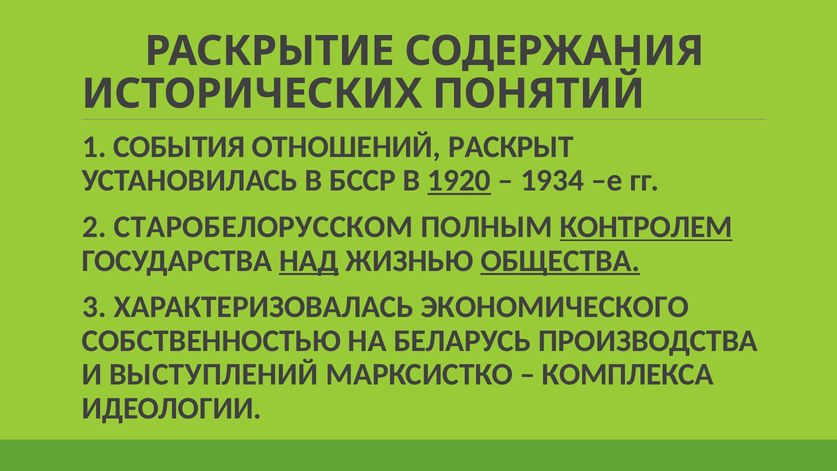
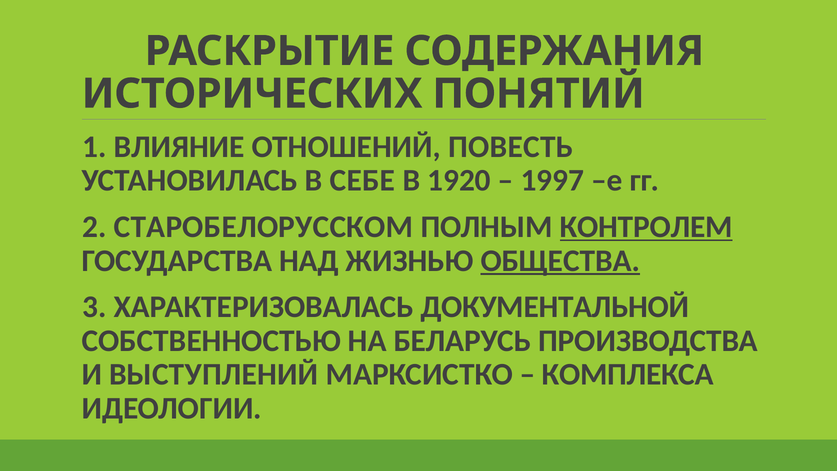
СОБЫТИЯ: СОБЫТИЯ -> ВЛИЯНИЕ (179, 147)
РАСКРЫТ: РАСКРЫТ -> ПОВЕСТЬ (511, 147)
БССР: БССР -> СЕБЕ (362, 181)
1920 underline: present -> none (459, 181)
1934: 1934 -> 1997 (552, 181)
НАД underline: present -> none (309, 261)
ЭКОНОМИЧЕСКОГО: ЭКОНОМИЧЕСКОГО -> ДОКУМЕНТАЛЬНОЙ (555, 307)
